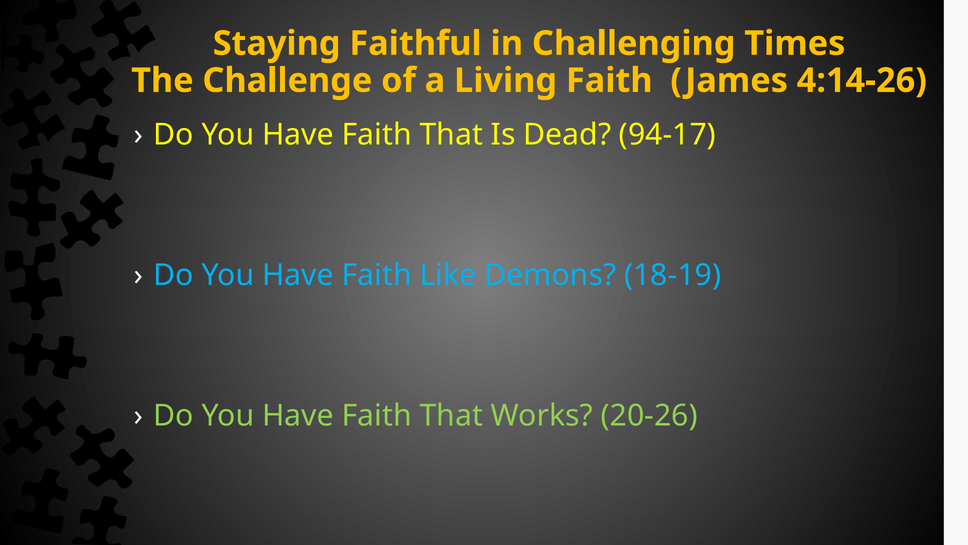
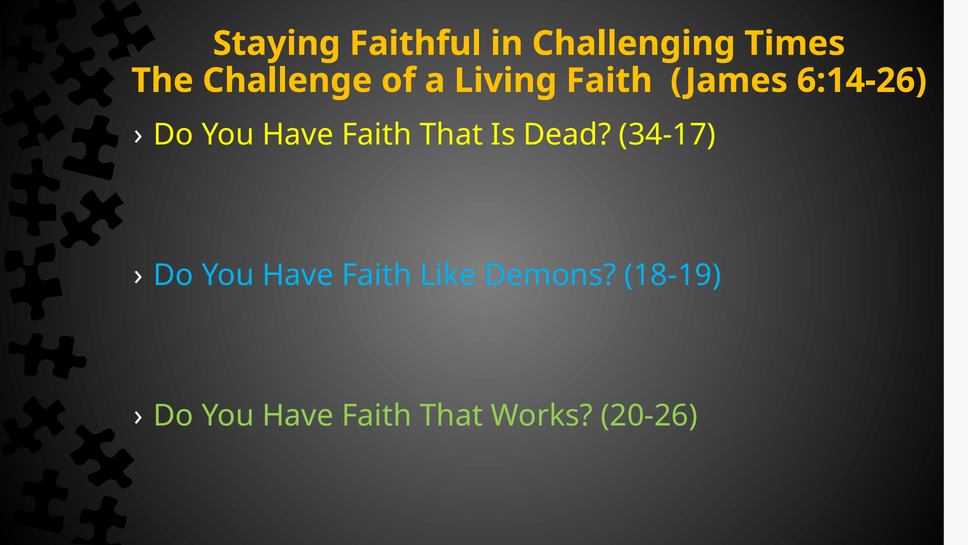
4:14-26: 4:14-26 -> 6:14-26 (862, 81)
94-17: 94-17 -> 34-17 (668, 135)
